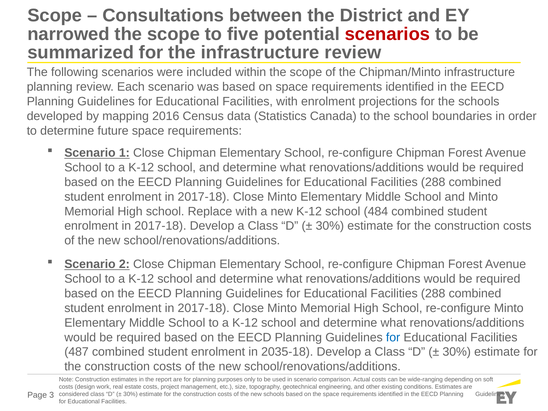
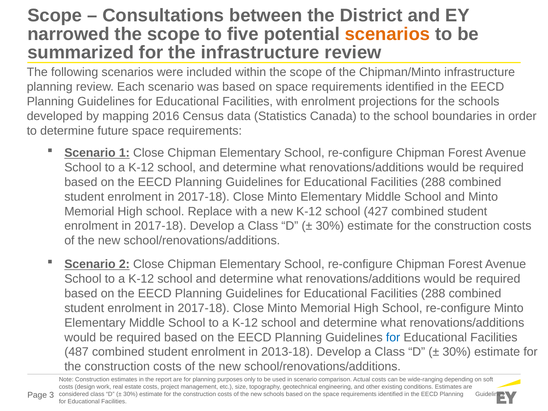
scenarios colour: red -> orange (387, 34)
484: 484 -> 427 (376, 211)
2035-18: 2035-18 -> 2013-18 (287, 352)
